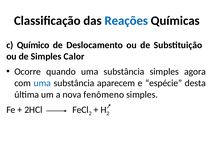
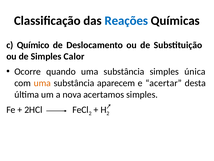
agora: agora -> única (195, 71)
uma colour: blue -> orange (42, 83)
espécie: espécie -> acertar (164, 83)
fenômeno: fenômeno -> acertamos (104, 94)
